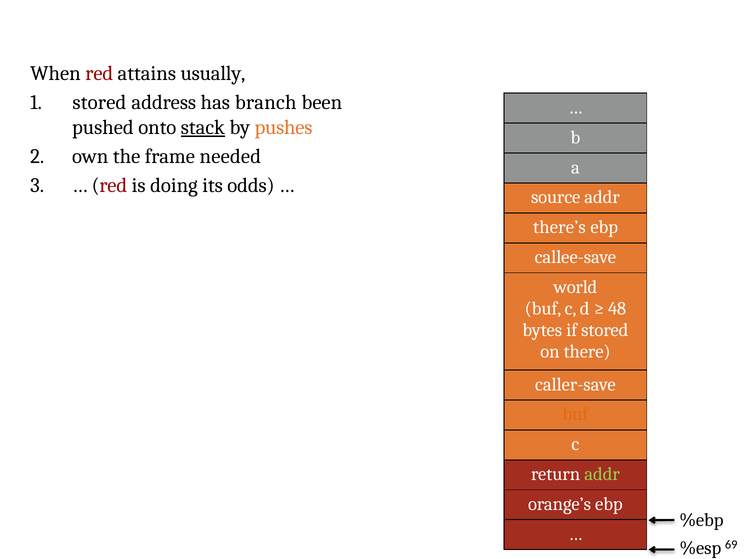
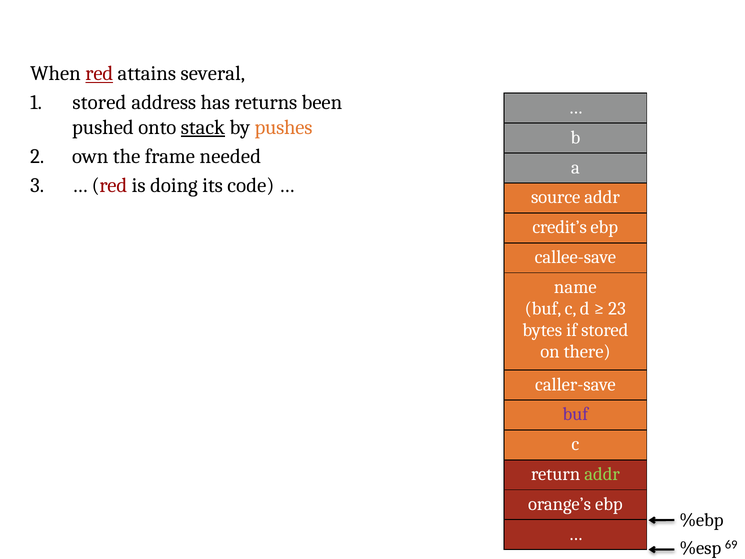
red underline: none -> present (99, 73)
usually: usually -> several (213, 73)
branch: branch -> returns (266, 102)
odds: odds -> code (251, 185)
there’s: there’s -> credit’s (560, 227)
world: world -> name (575, 287)
48: 48 -> 23 (617, 308)
buf colour: orange -> purple (575, 414)
